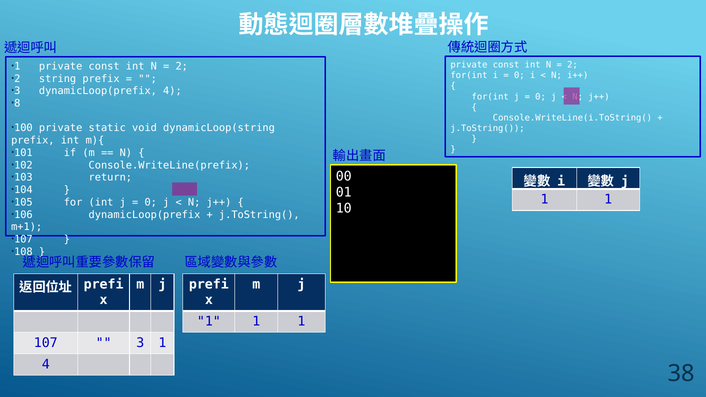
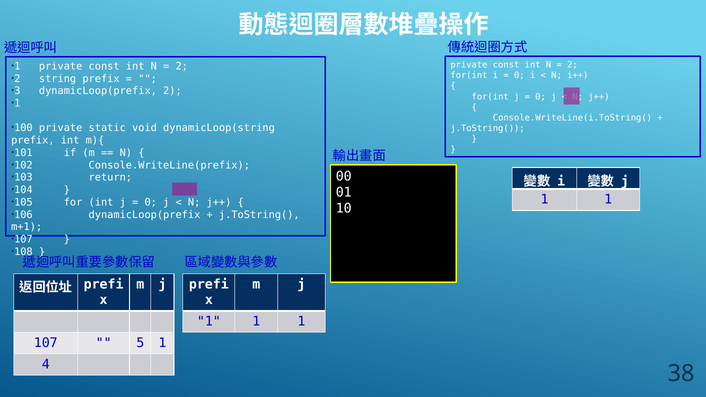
dynamicLoop(prefix 4: 4 -> 2 (172, 91)
8: 8 -> 1 (17, 103)
3: 3 -> 5 (140, 343)
